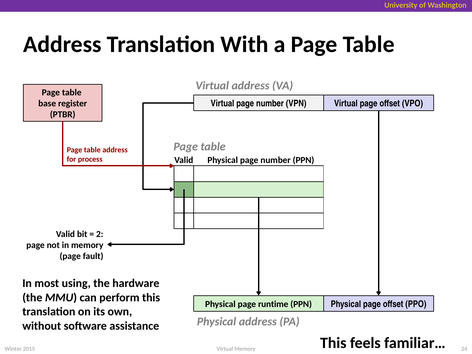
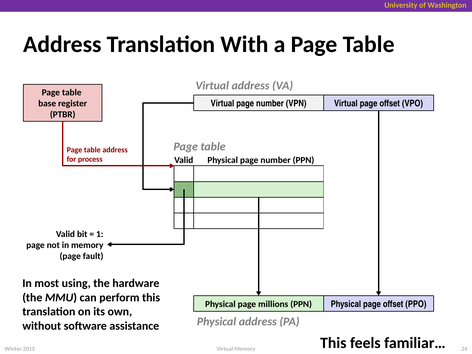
2: 2 -> 1 (100, 234)
runtime: runtime -> millions (273, 304)
